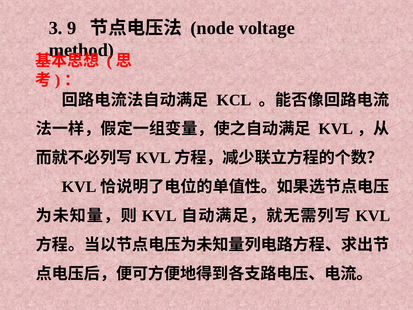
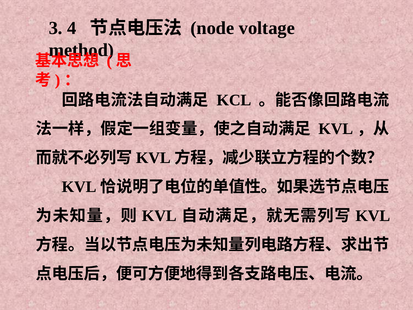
9: 9 -> 4 (72, 28)
